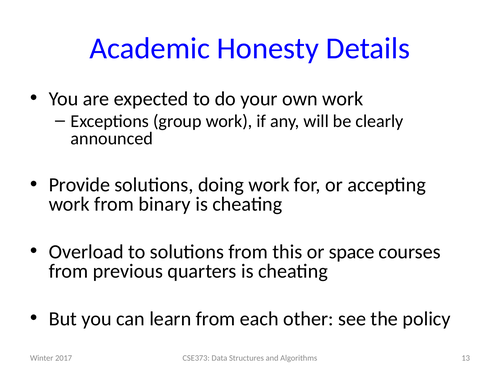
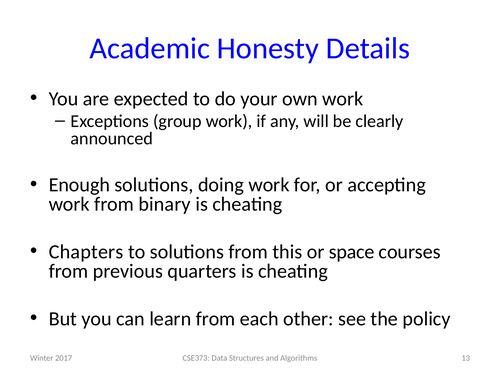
Provide: Provide -> Enough (79, 185)
Overload: Overload -> Chapters (86, 252)
